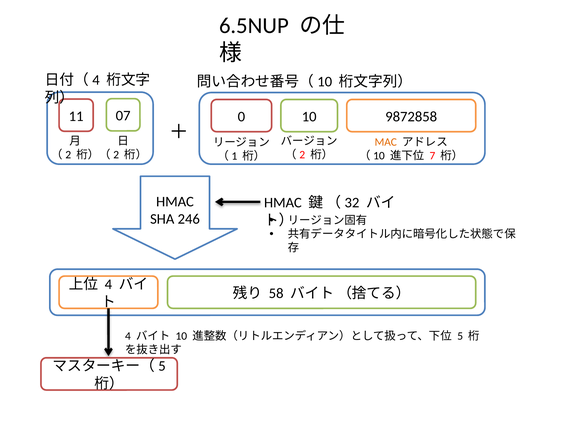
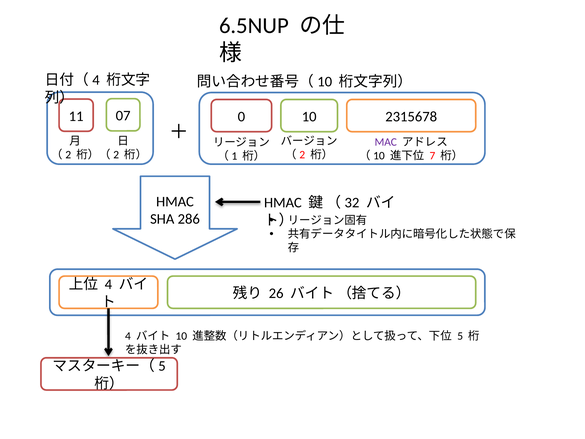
9872858: 9872858 -> 2315678 (411, 117)
MAC colour: orange -> purple (386, 142)
246: 246 -> 286 (189, 219)
58: 58 -> 26 (276, 293)
